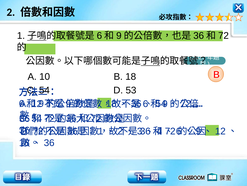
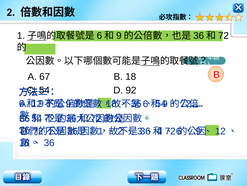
10: 10 -> 67 (45, 76)
53: 53 -> 92 (131, 90)
